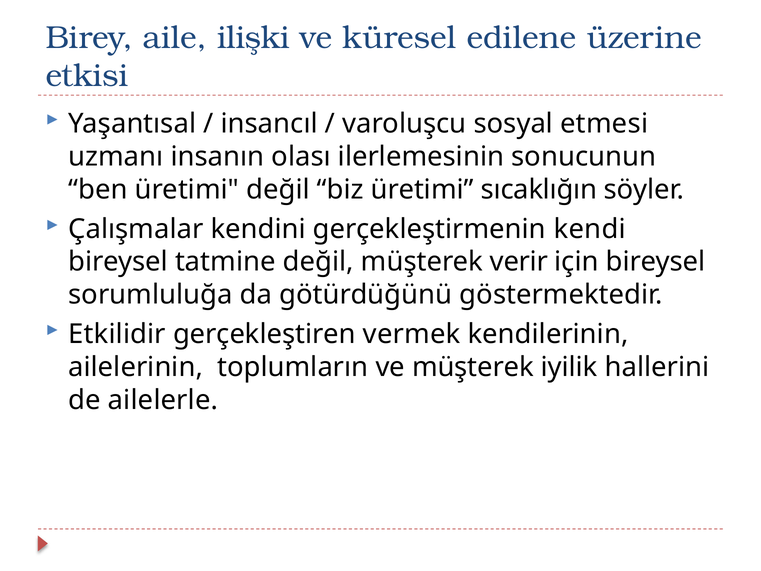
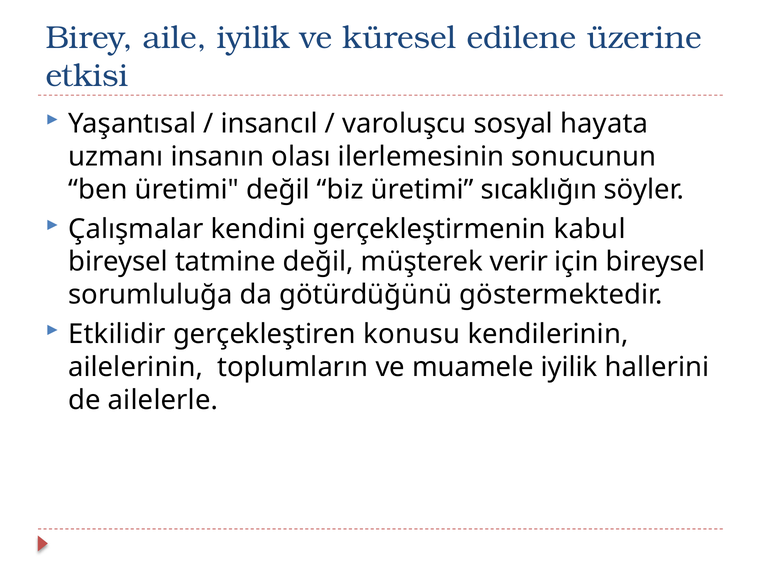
aile ilişki: ilişki -> iyilik (253, 38)
etmesi: etmesi -> hayata (604, 124)
kendi: kendi -> kabul (590, 229)
vermek: vermek -> konusu (412, 334)
ve müşterek: müşterek -> muamele (473, 367)
